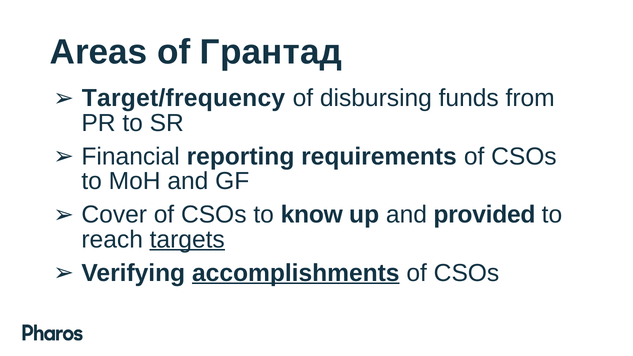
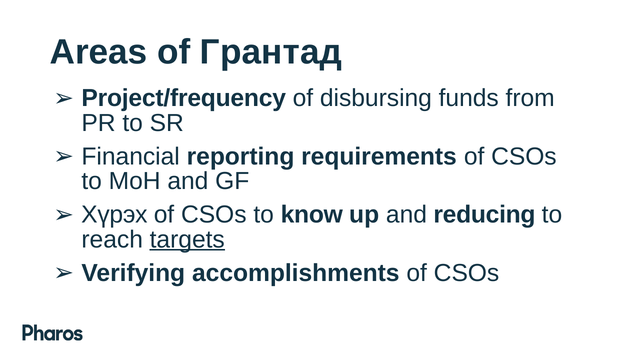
Target/frequency: Target/frequency -> Project/frequency (184, 98)
Cover: Cover -> Хүрэх (114, 215)
provided: provided -> reducing (484, 215)
accomplishments underline: present -> none (296, 273)
